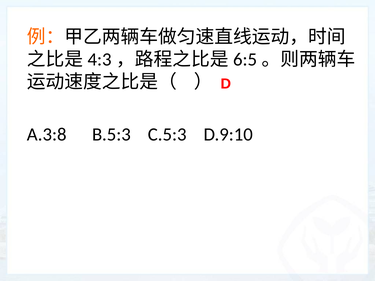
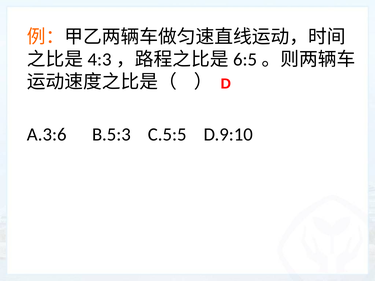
A.3:8: A.3:8 -> A.3:6 (47, 134)
C.5:3: C.5:3 -> C.5:5 (167, 134)
